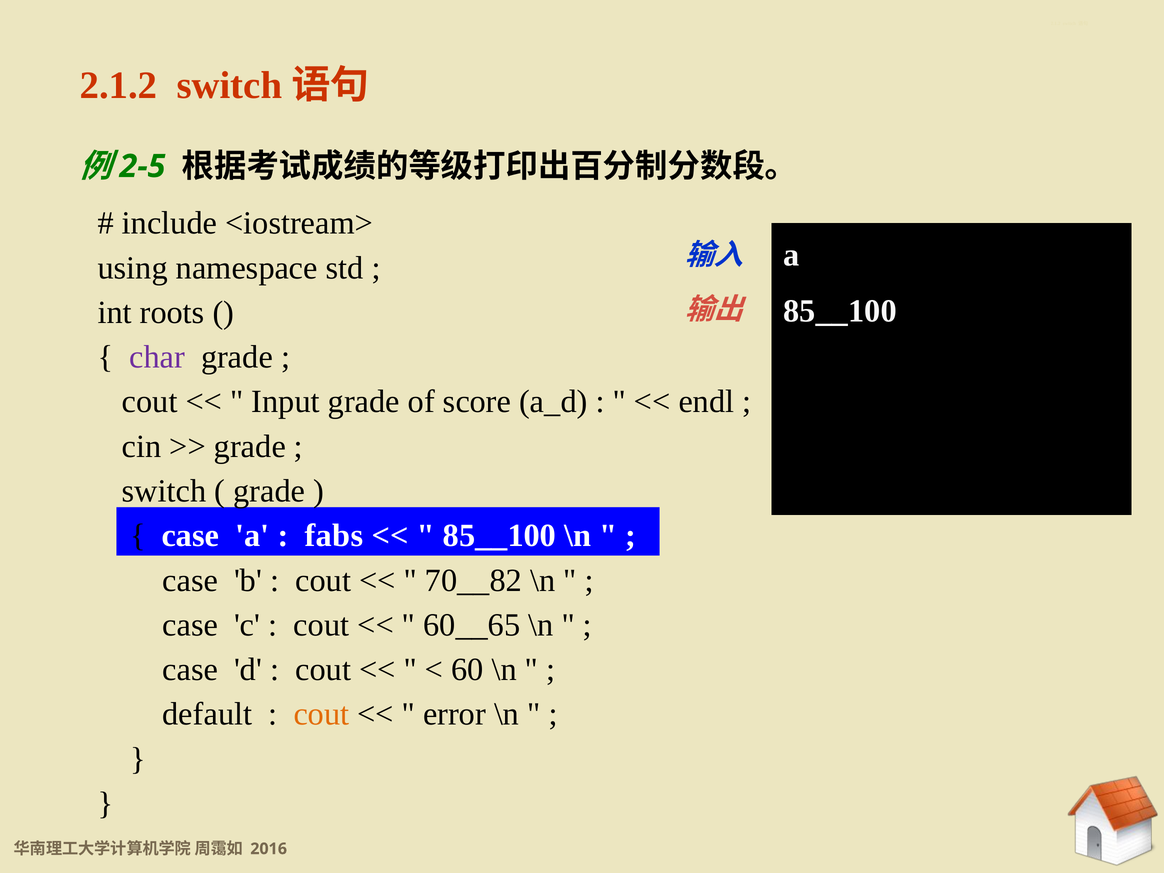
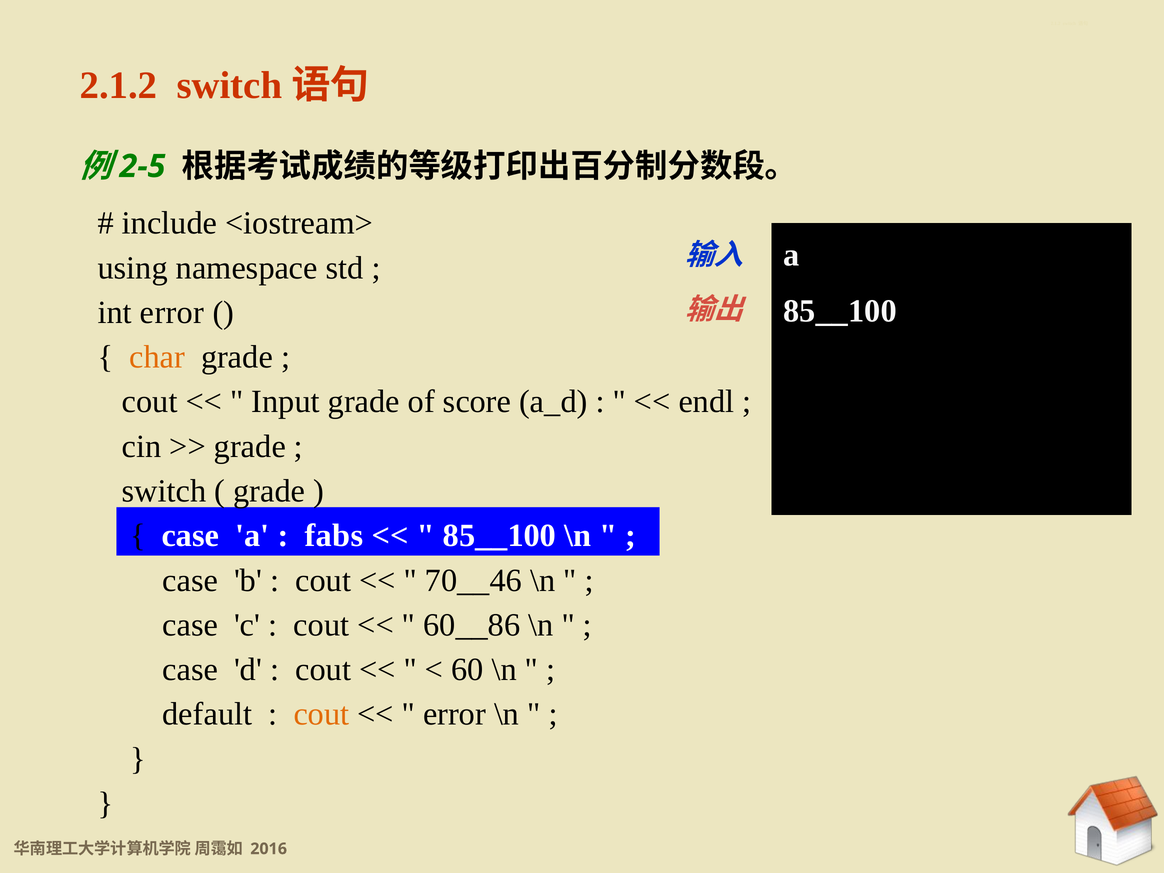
int roots: roots -> error (172, 313)
char colour: purple -> orange (157, 357)
70__82: 70__82 -> 70__46 (473, 580)
60__65: 60__65 -> 60__86 (472, 625)
